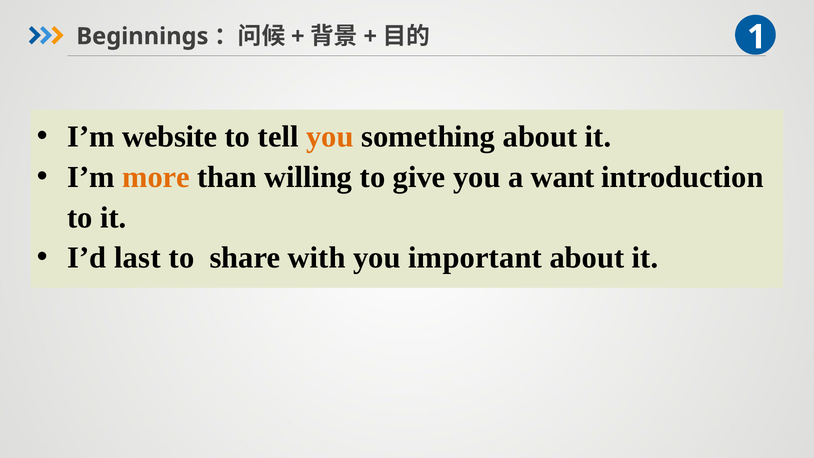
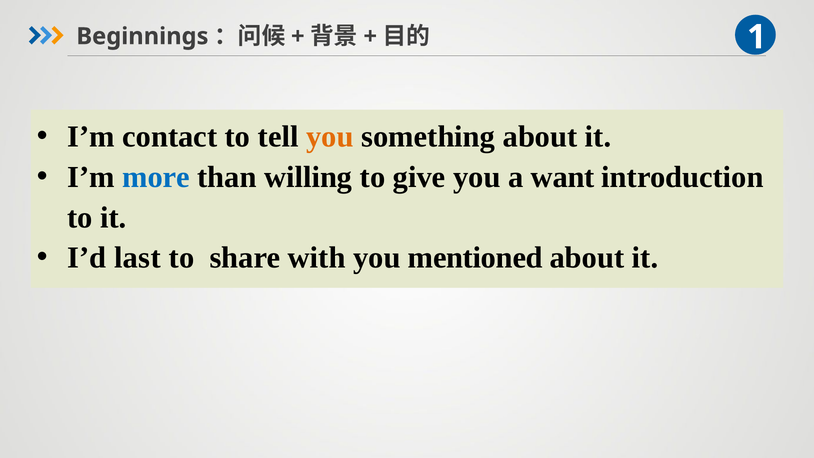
website: website -> contact (170, 137)
more colour: orange -> blue (156, 177)
important: important -> mentioned (475, 258)
